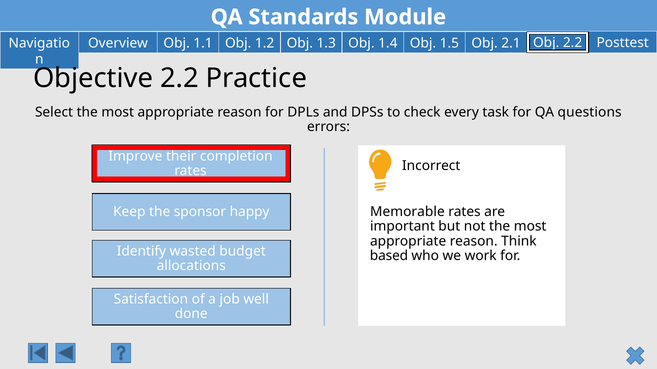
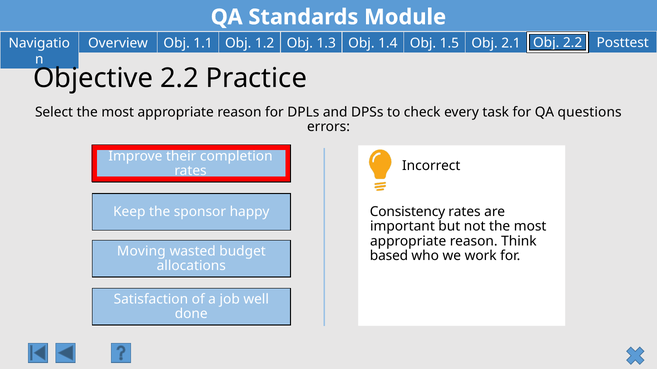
Memorable: Memorable -> Consistency (407, 212)
Identify: Identify -> Moving (141, 252)
